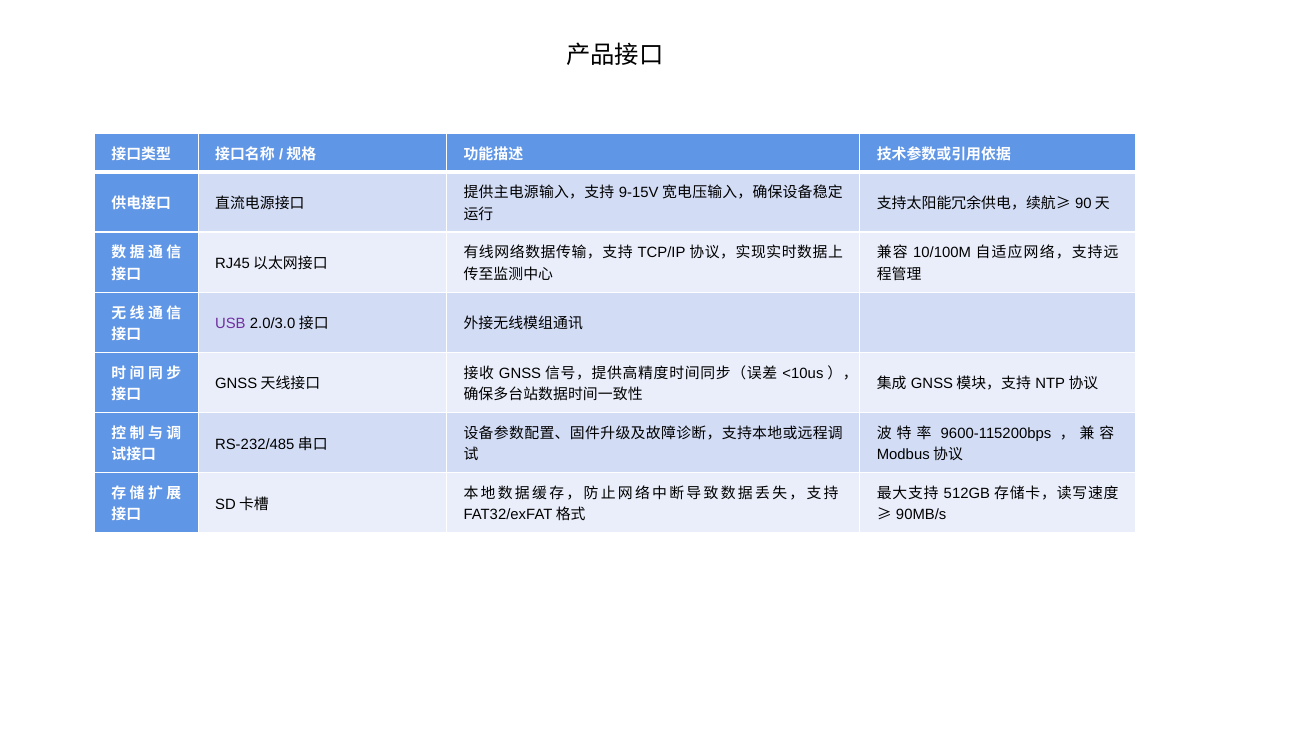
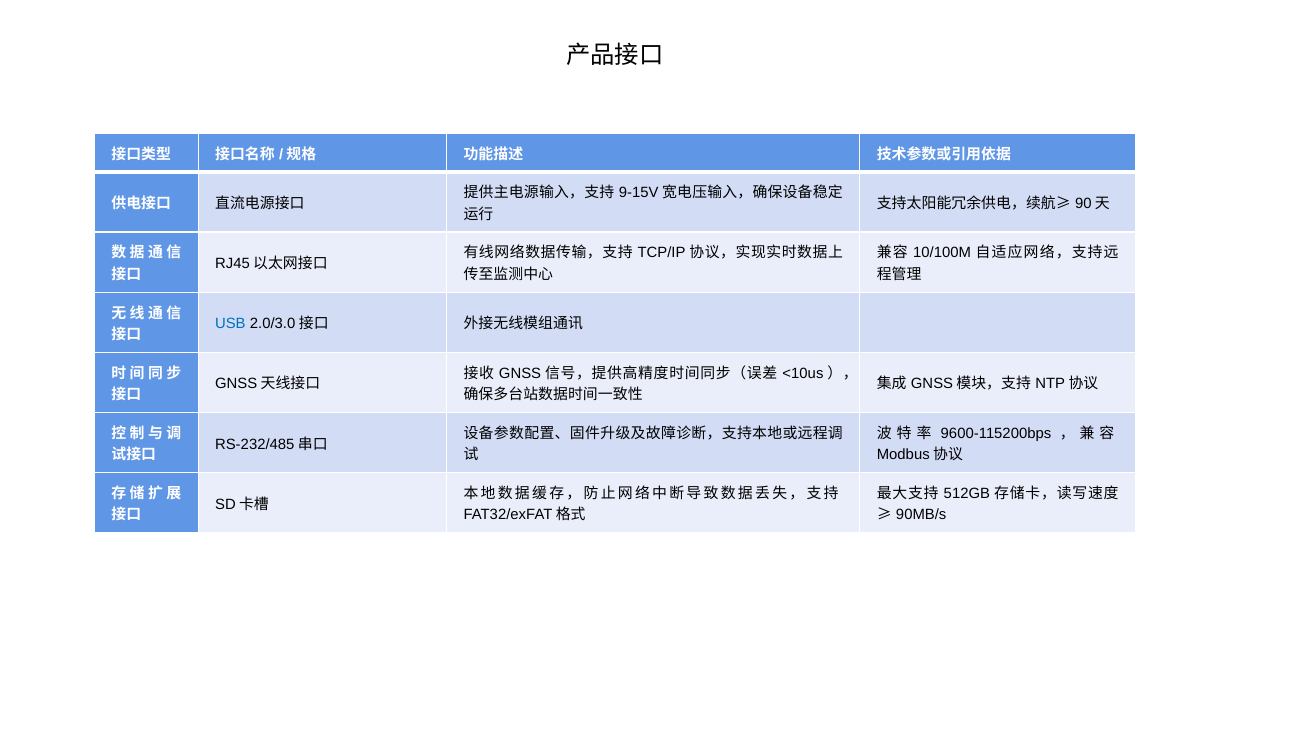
USB colour: purple -> blue (230, 324)
